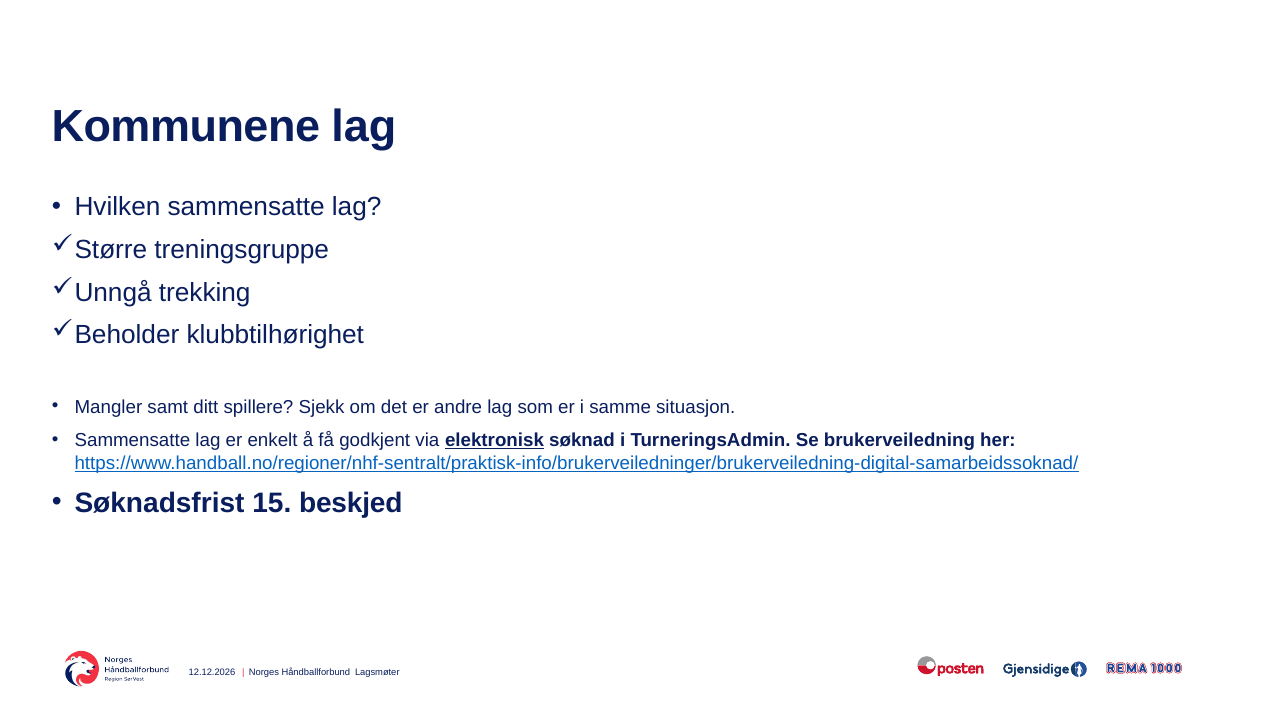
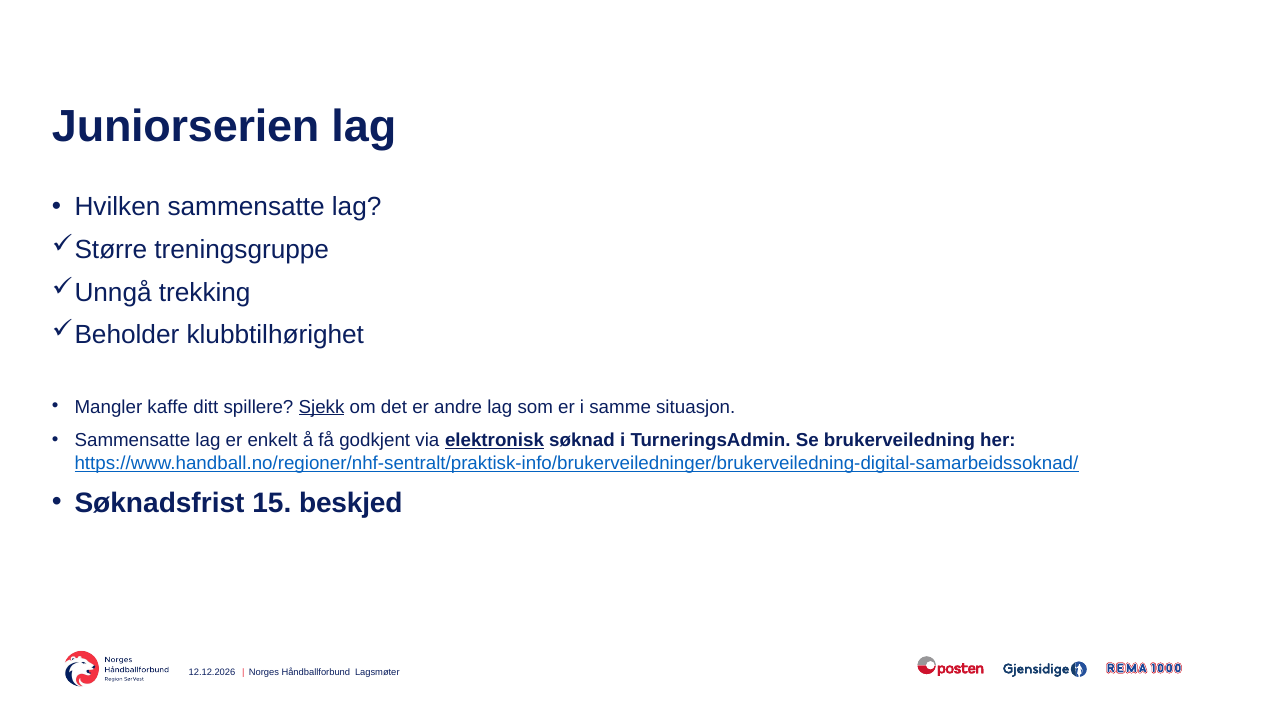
Kommunene: Kommunene -> Juniorserien (186, 126)
samt: samt -> kaffe (168, 407)
Sjekk underline: none -> present (322, 407)
